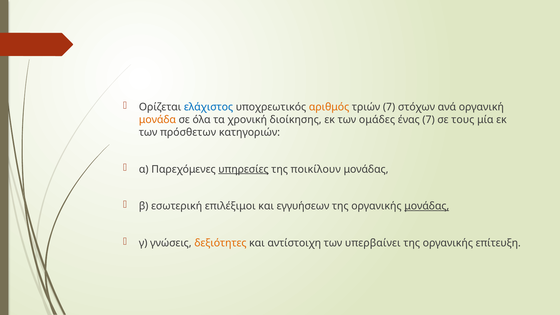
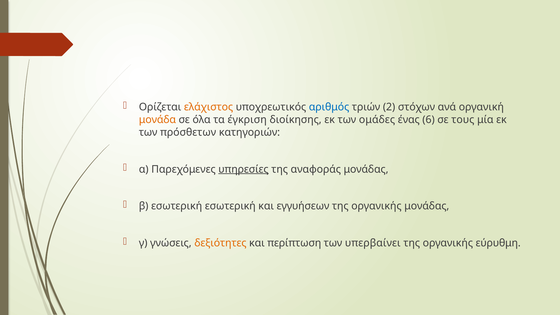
ελάχιστος colour: blue -> orange (209, 107)
αριθμός colour: orange -> blue (329, 107)
τριών 7: 7 -> 2 (389, 107)
χρονική: χρονική -> έγκριση (247, 120)
ένας 7: 7 -> 6 (429, 120)
ποικίλουν: ποικίλουν -> αναφοράς (316, 169)
εσωτερική επιλέξιμοι: επιλέξιμοι -> εσωτερική (230, 206)
μονάδας underline: present -> none (427, 206)
αντίστοιχη: αντίστοιχη -> περίπτωση (294, 243)
επίτευξη: επίτευξη -> εύρυθμη (498, 243)
